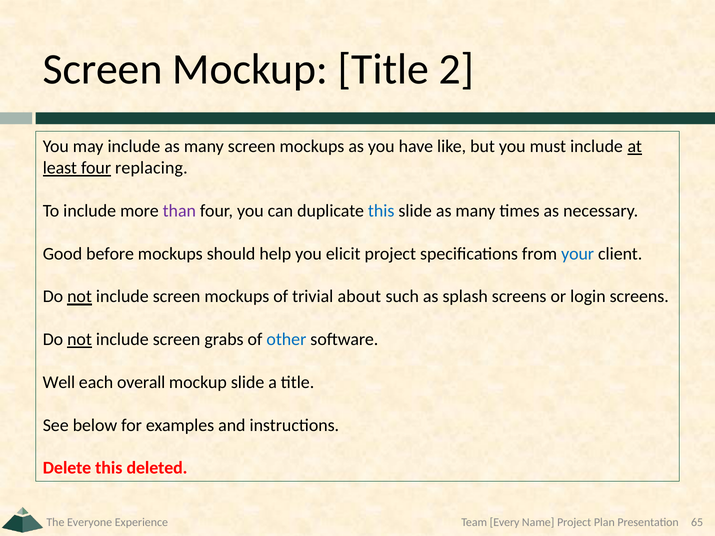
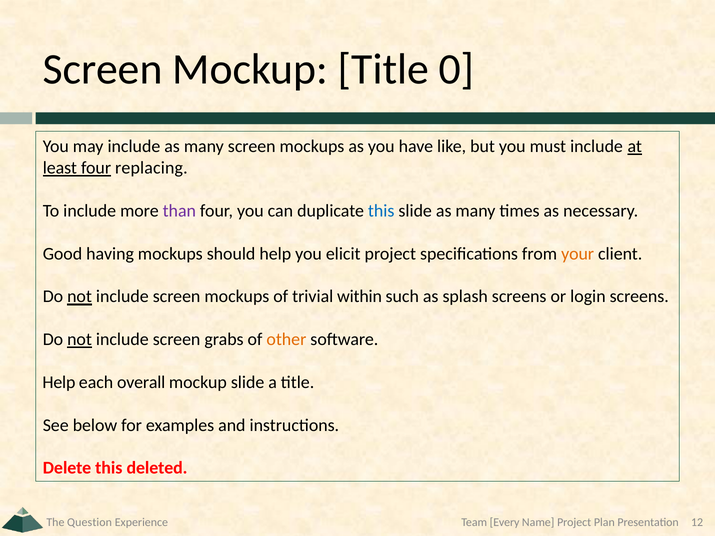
2: 2 -> 0 (457, 69)
before: before -> having (110, 254)
your colour: blue -> orange (578, 254)
about: about -> within (360, 297)
other colour: blue -> orange (286, 340)
Well: Well -> Help (59, 383)
65: 65 -> 12 (697, 523)
Everyone: Everyone -> Question (90, 523)
